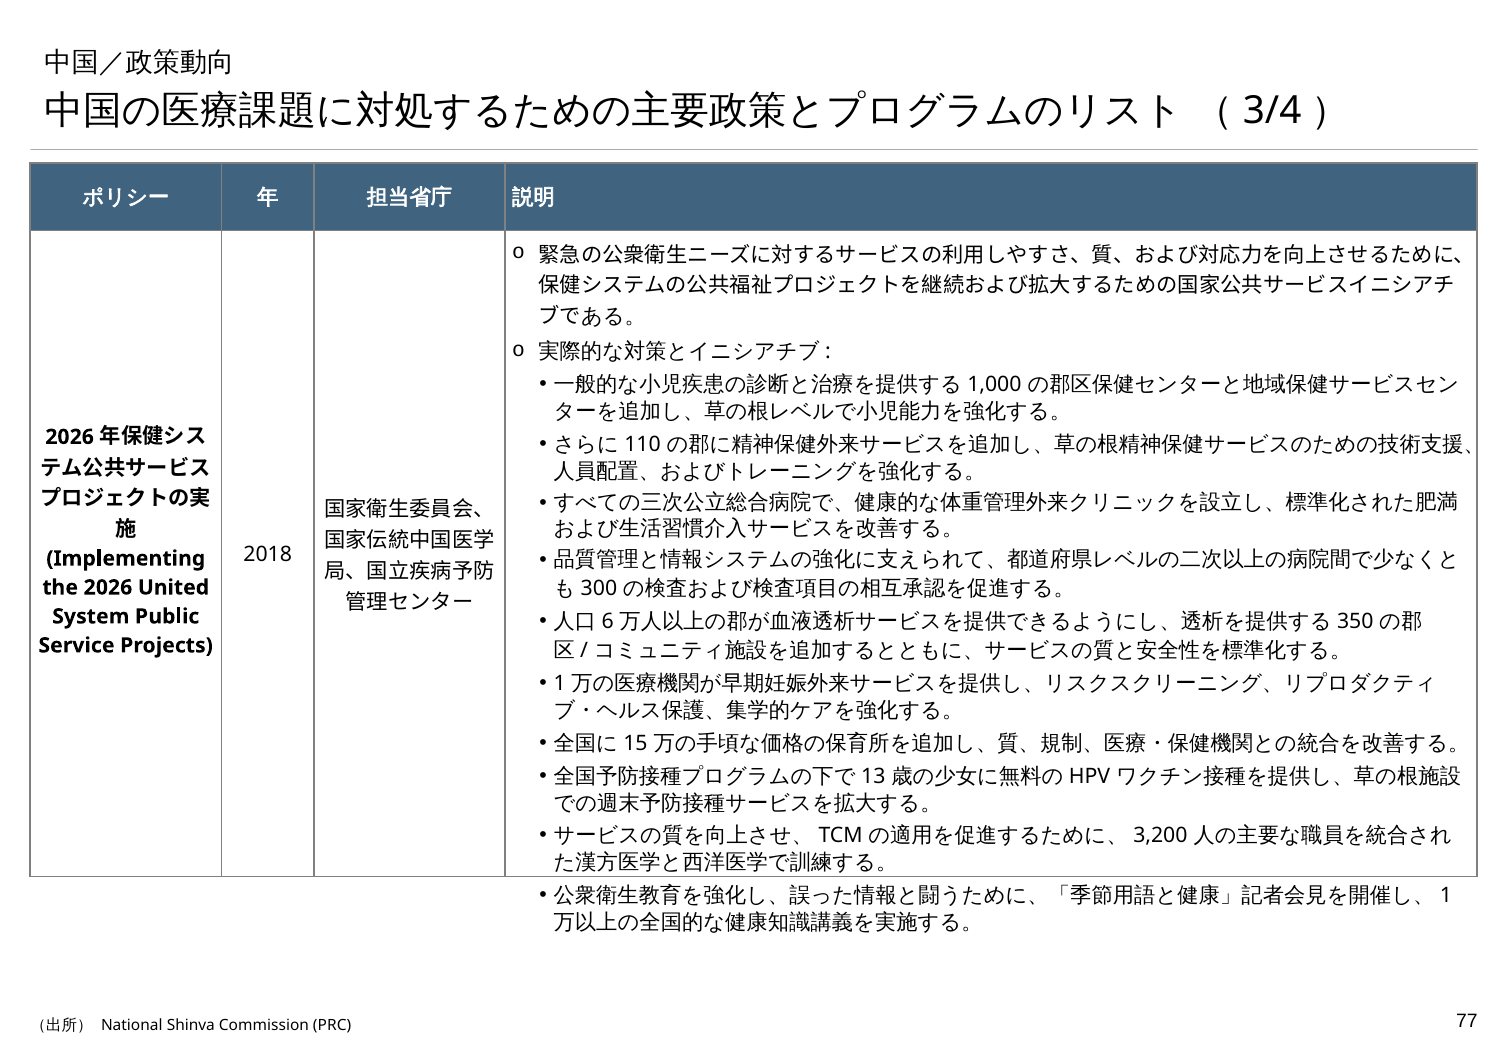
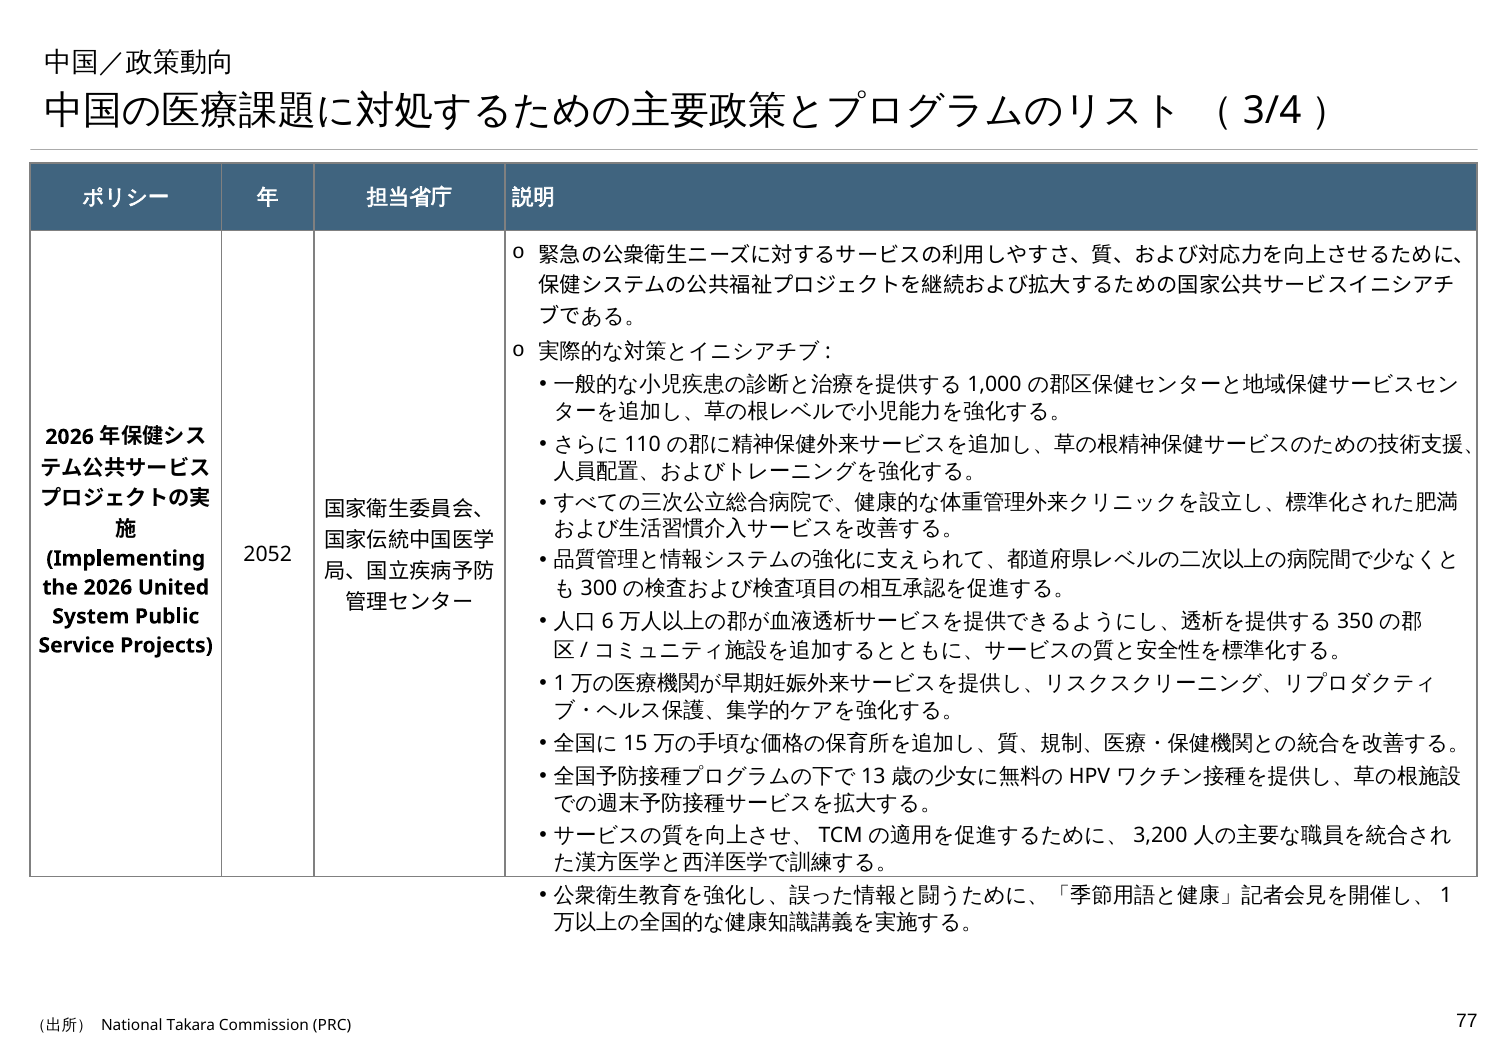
2018: 2018 -> 2052 (268, 555)
Shinva: Shinva -> Takara (191, 1026)
